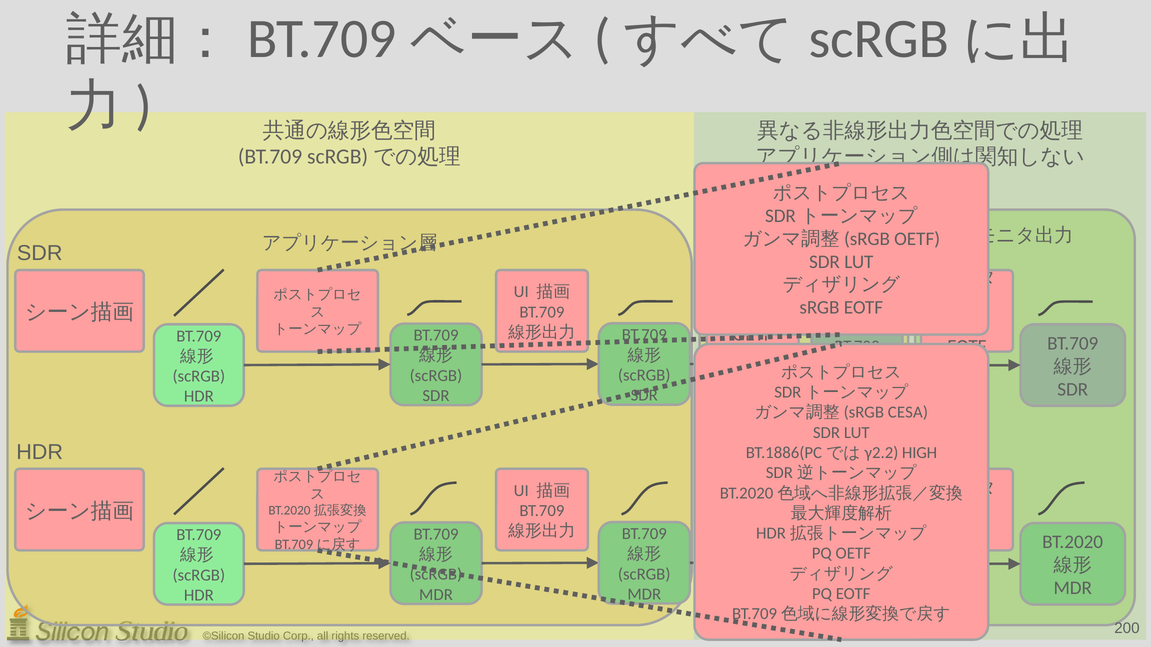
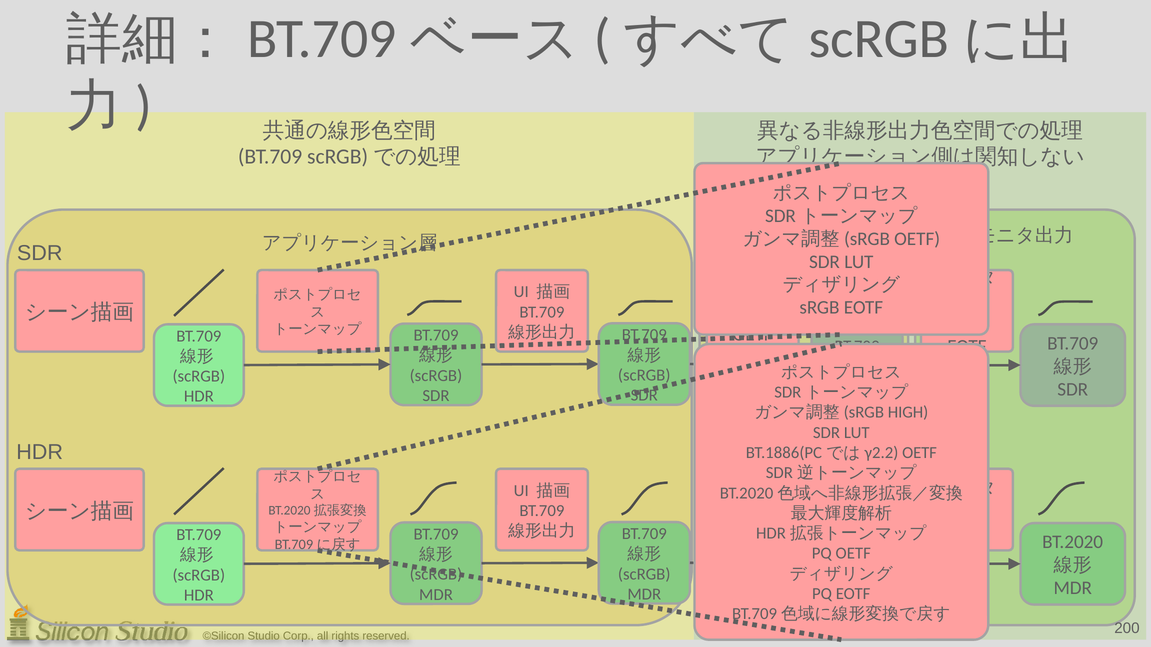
CESA: CESA -> HIGH (908, 413)
HIGH: HIGH -> OETF (920, 453)
